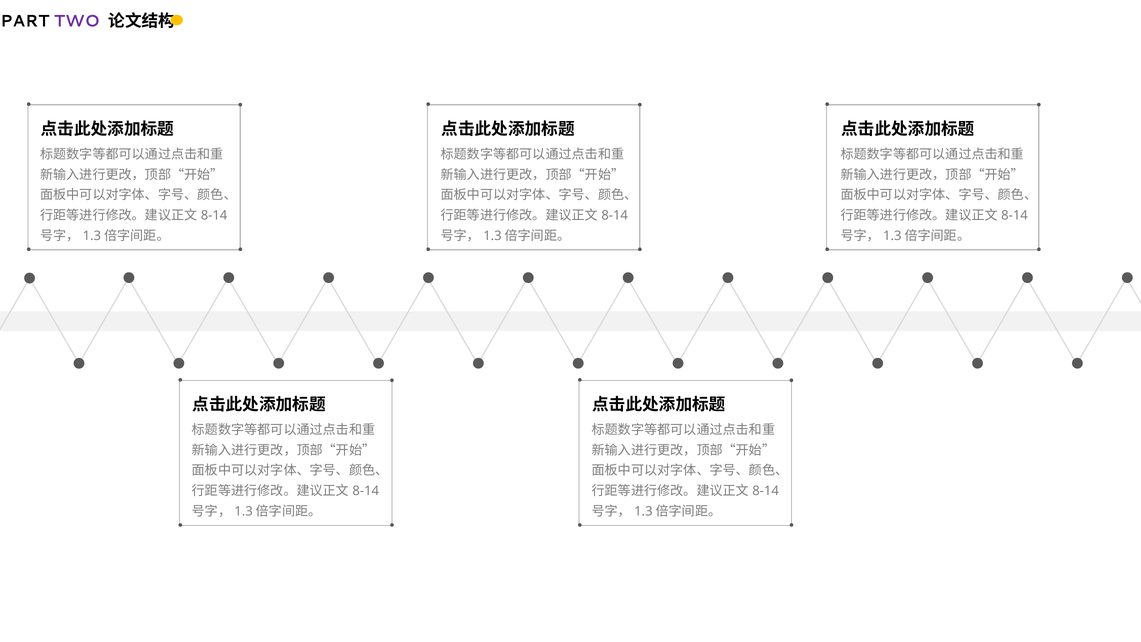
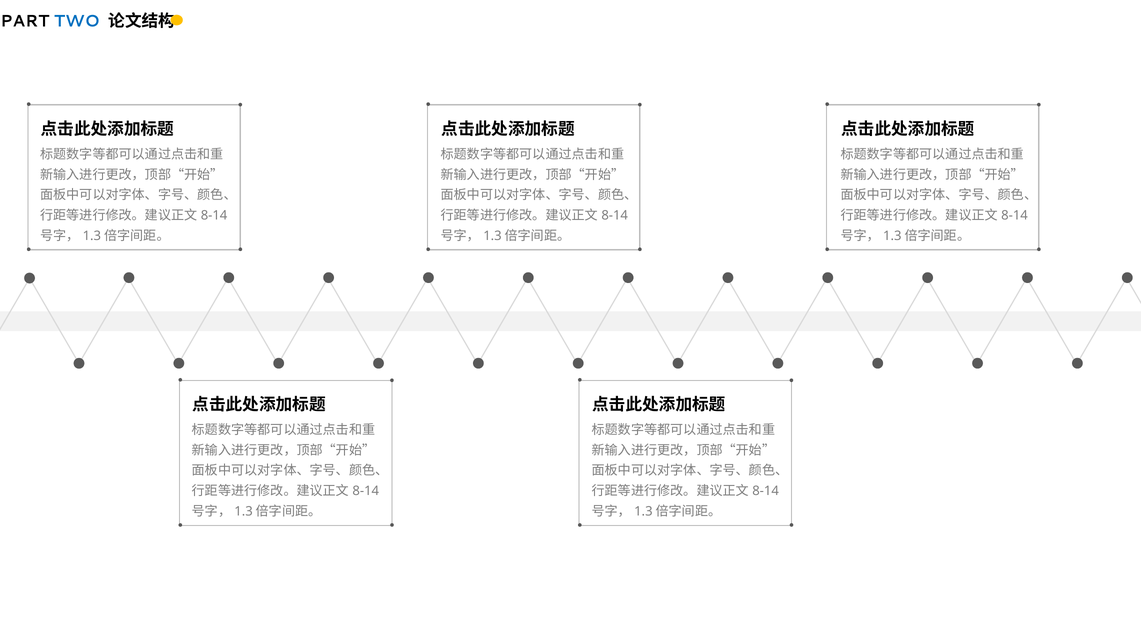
TWO colour: purple -> blue (77, 21)
